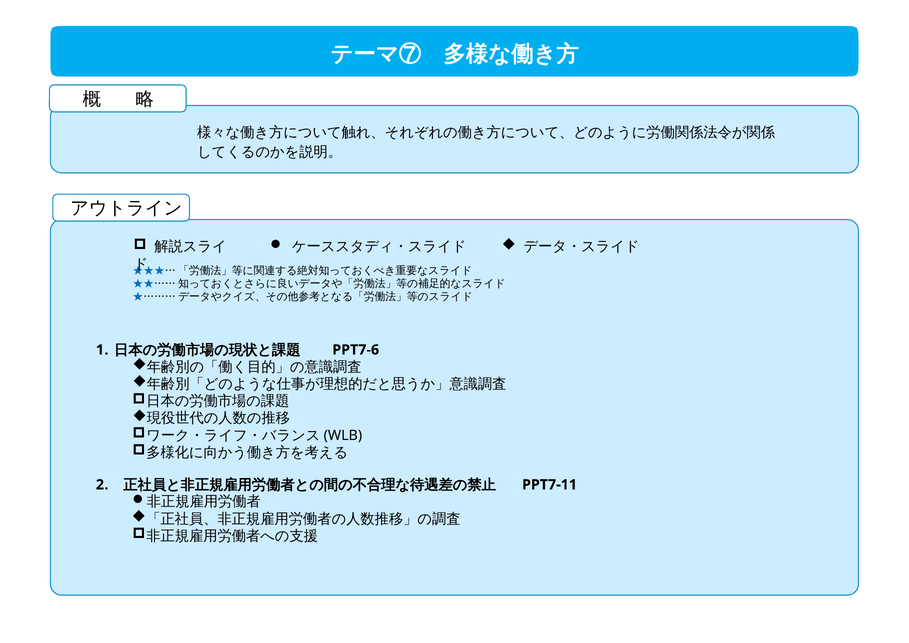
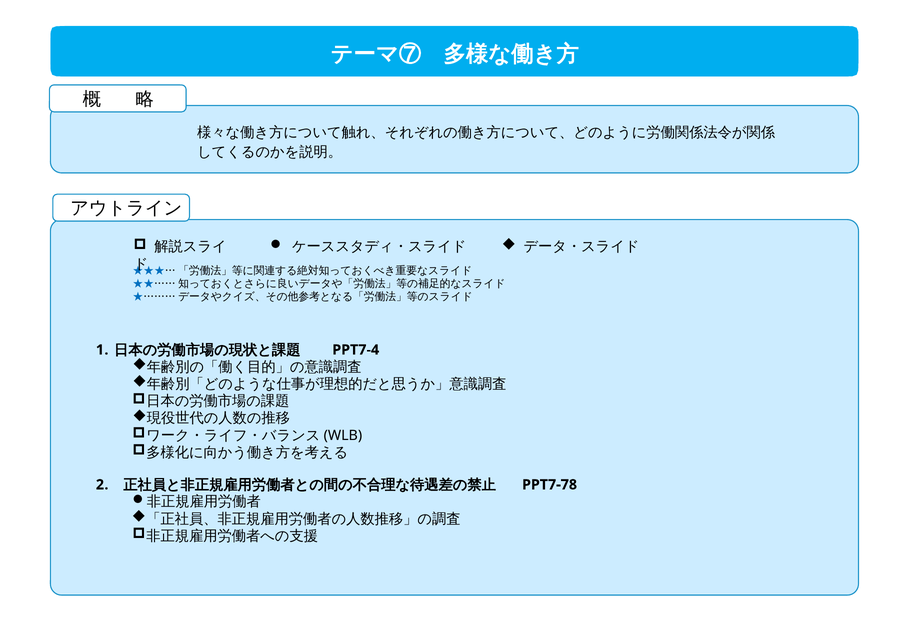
PPT7-6: PPT7-6 -> PPT7-4 (356, 350)
PPT7-11: PPT7-11 -> PPT7-78 (550, 484)
